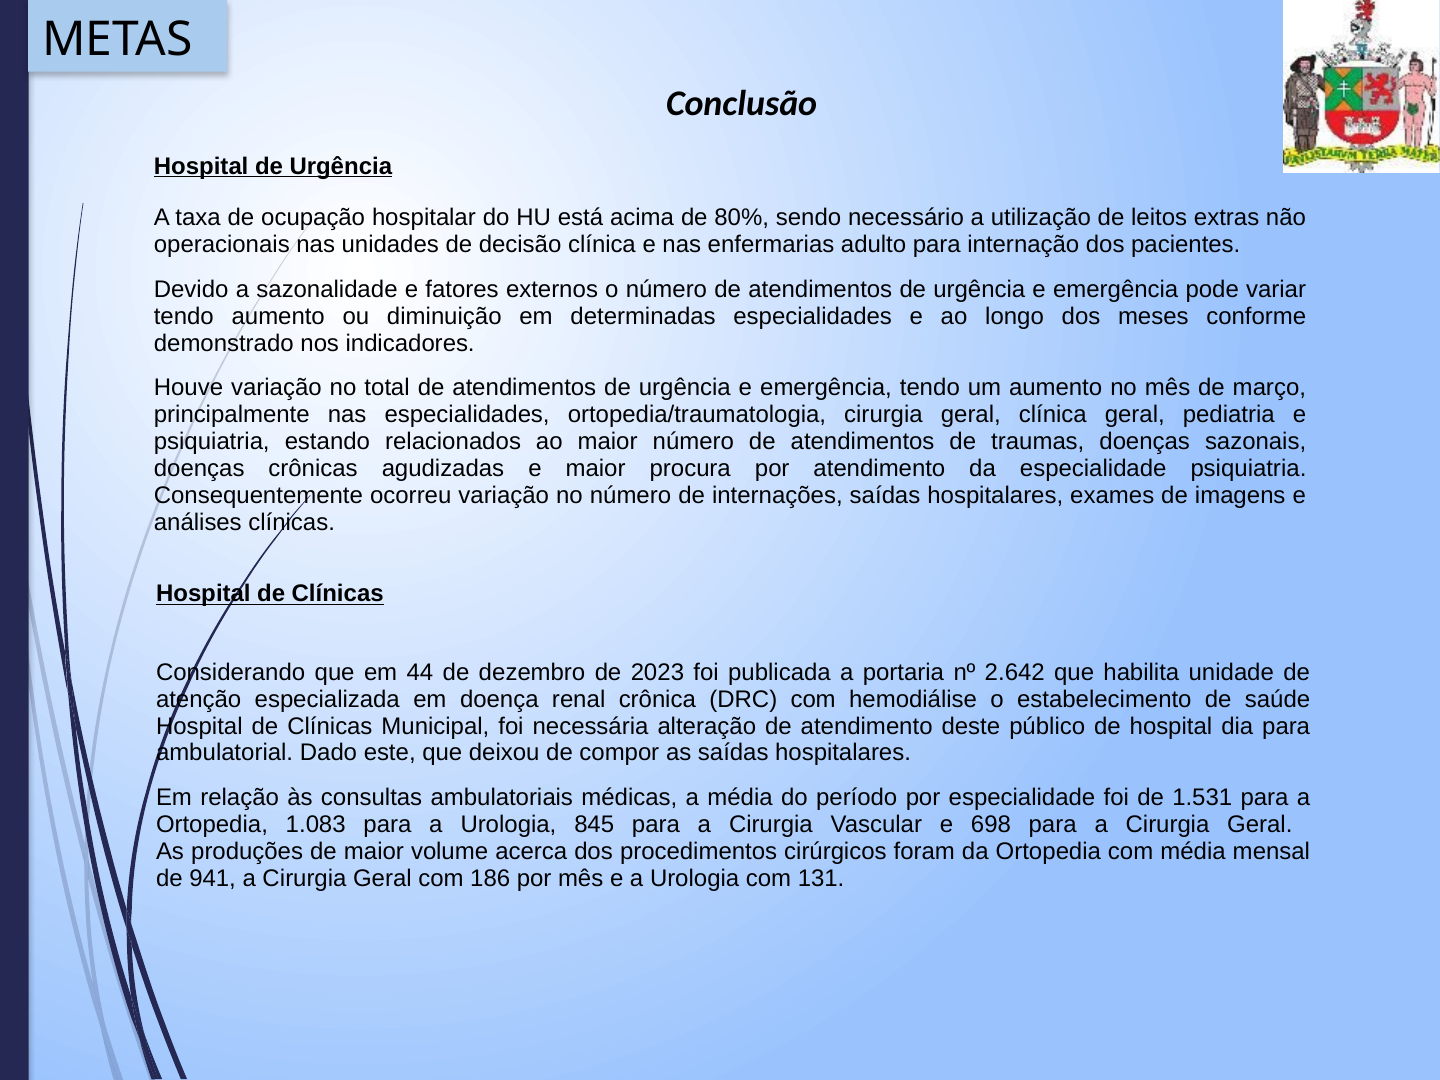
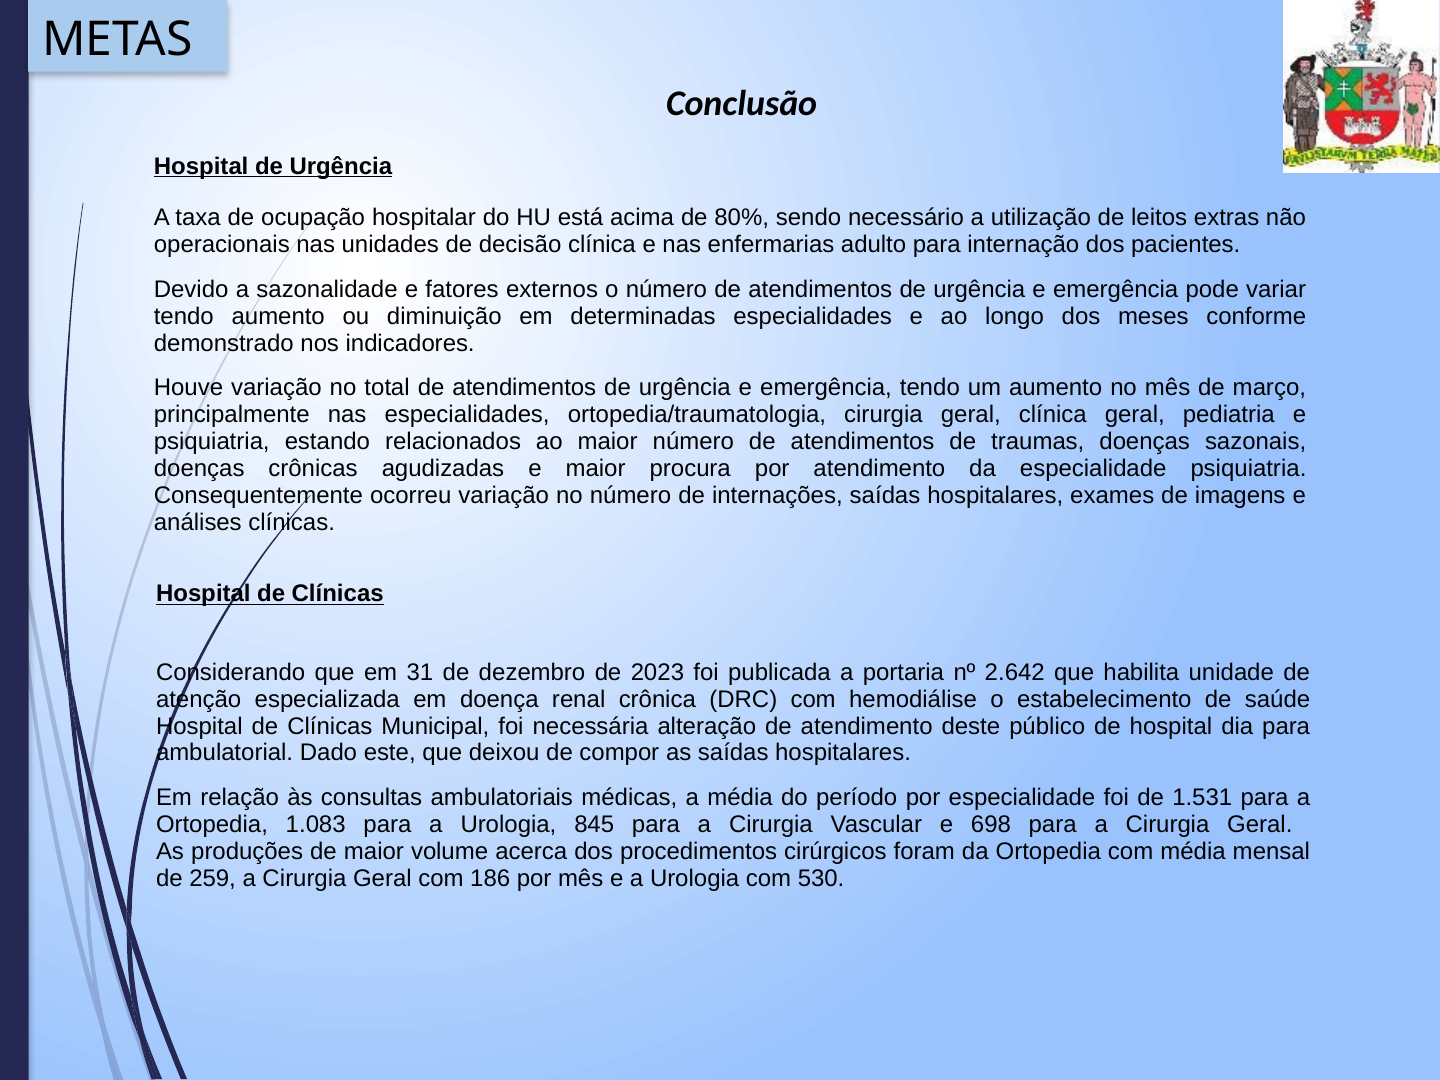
44: 44 -> 31 (420, 672)
941: 941 -> 259 (213, 879)
131: 131 -> 530 (821, 879)
